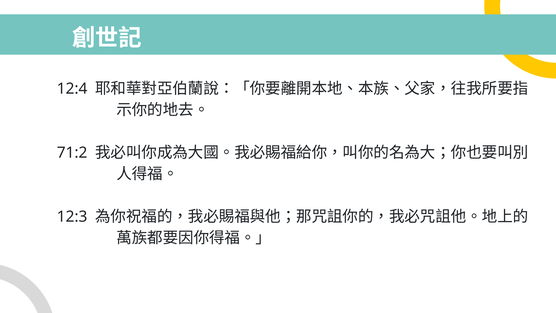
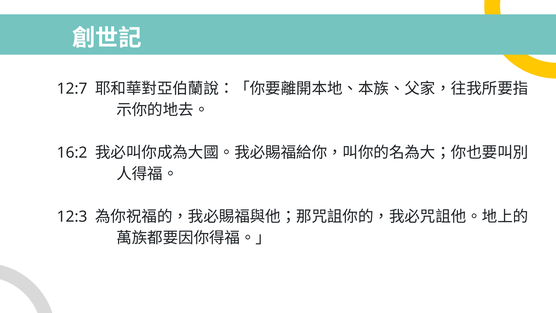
12:4: 12:4 -> 12:7 (72, 89)
71:2: 71:2 -> 16:2 (72, 153)
